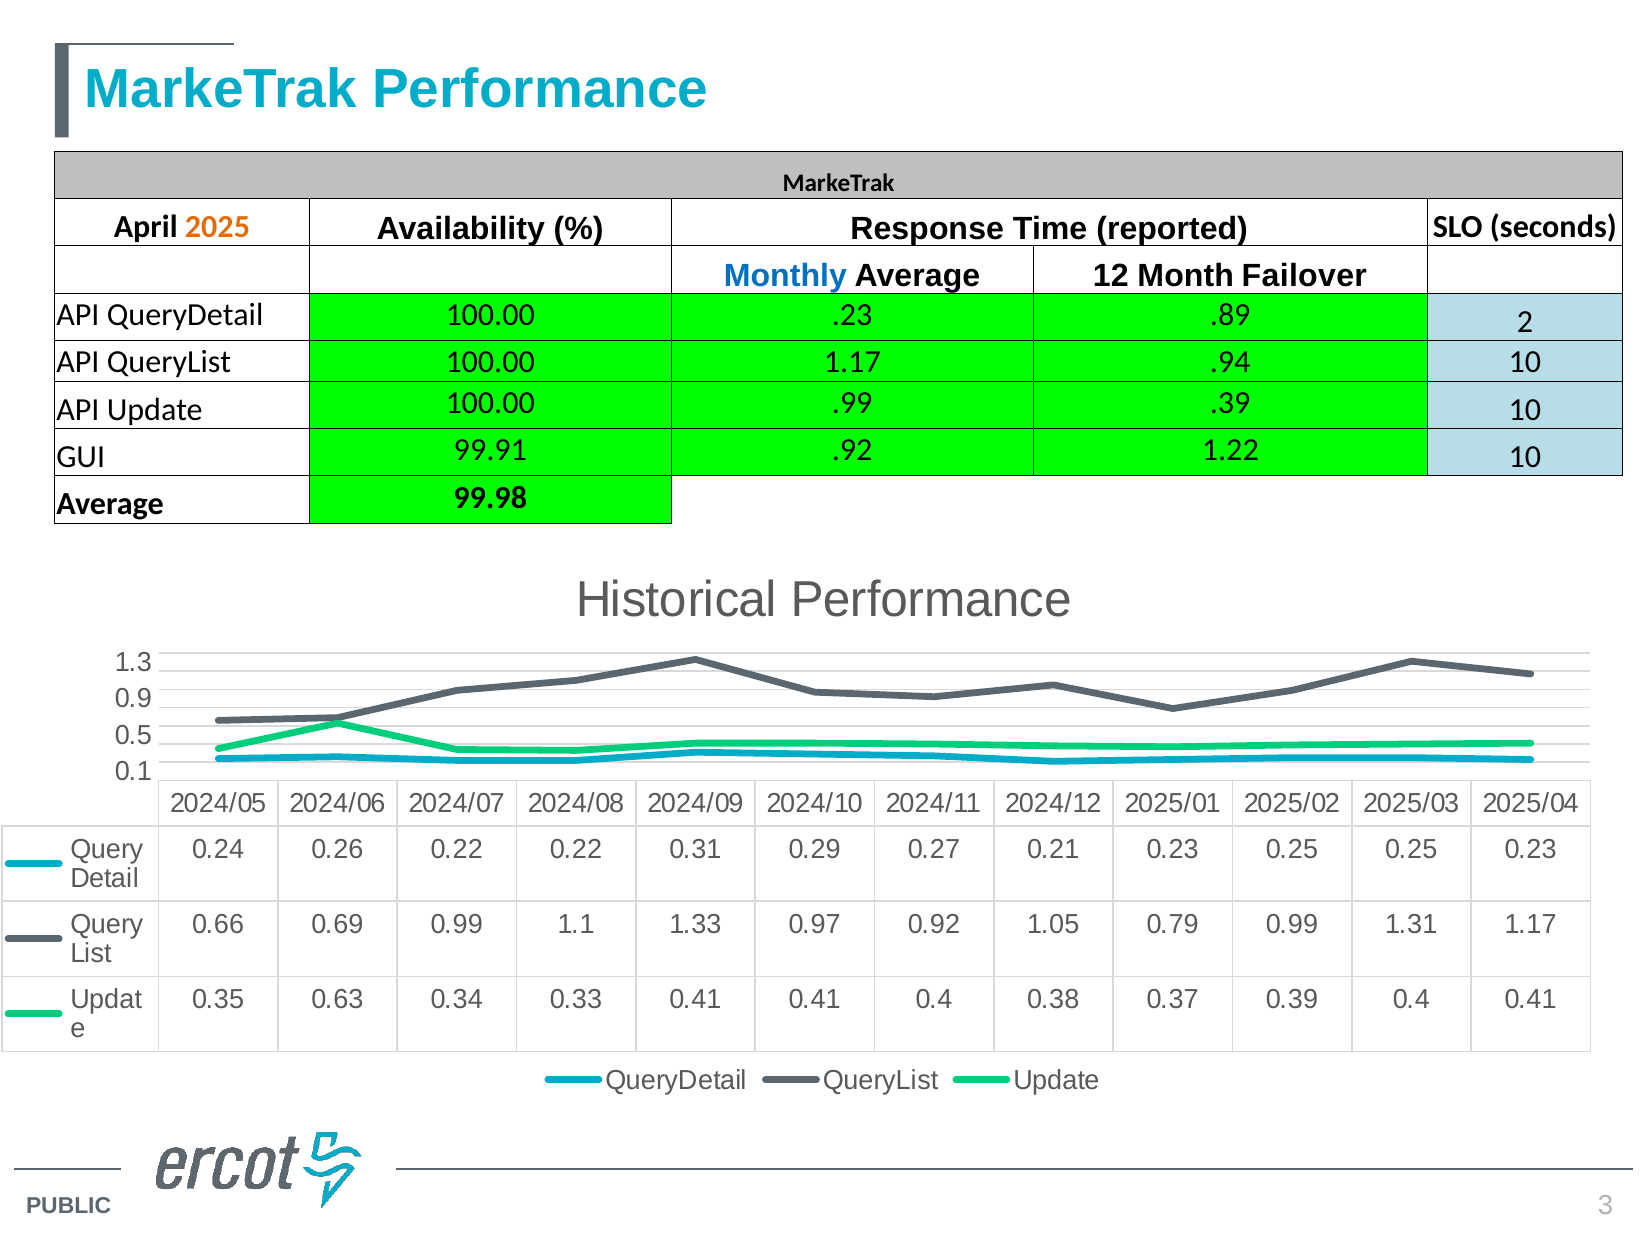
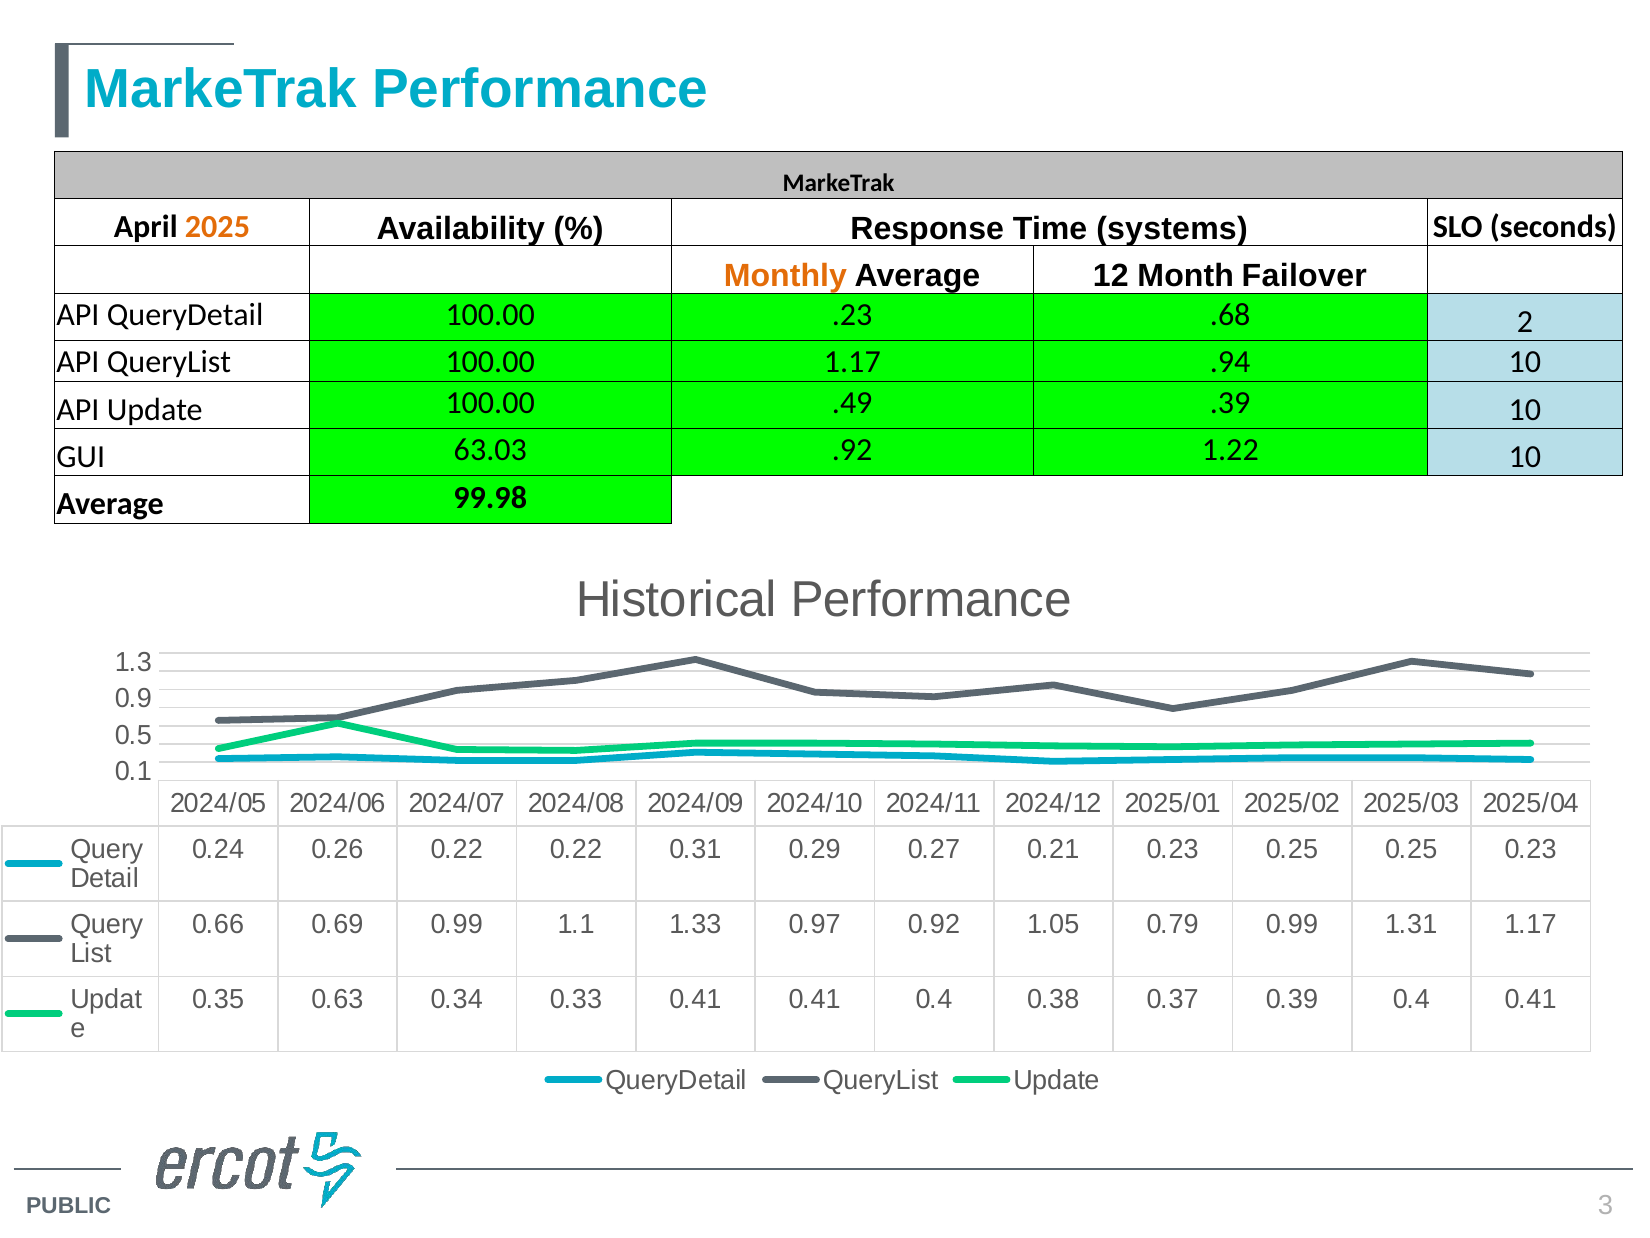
reported: reported -> systems (1172, 228)
Monthly colour: blue -> orange (785, 276)
.89: .89 -> .68 (1230, 315)
.99: .99 -> .49 (852, 403)
99.91: 99.91 -> 63.03 (490, 450)
